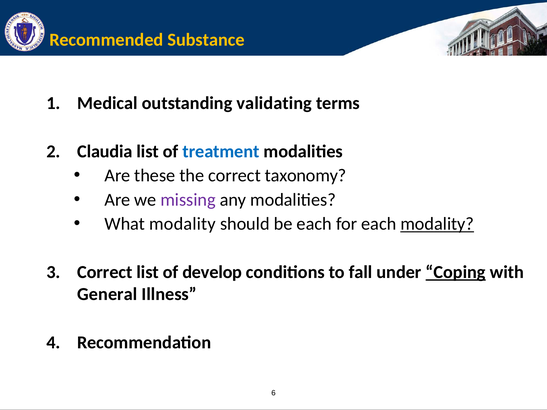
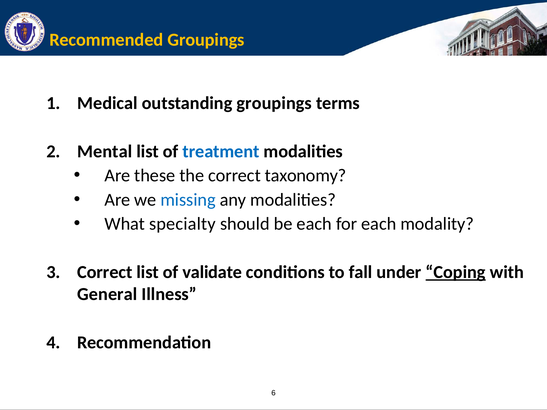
Recommended Substance: Substance -> Groupings (206, 40)
outstanding validating: validating -> groupings (274, 103)
Claudia: Claudia -> Mental (105, 152)
missing colour: purple -> blue (188, 200)
What modality: modality -> specialty (182, 224)
modality underline: present -> none (437, 224)
develop: develop -> validate (212, 272)
